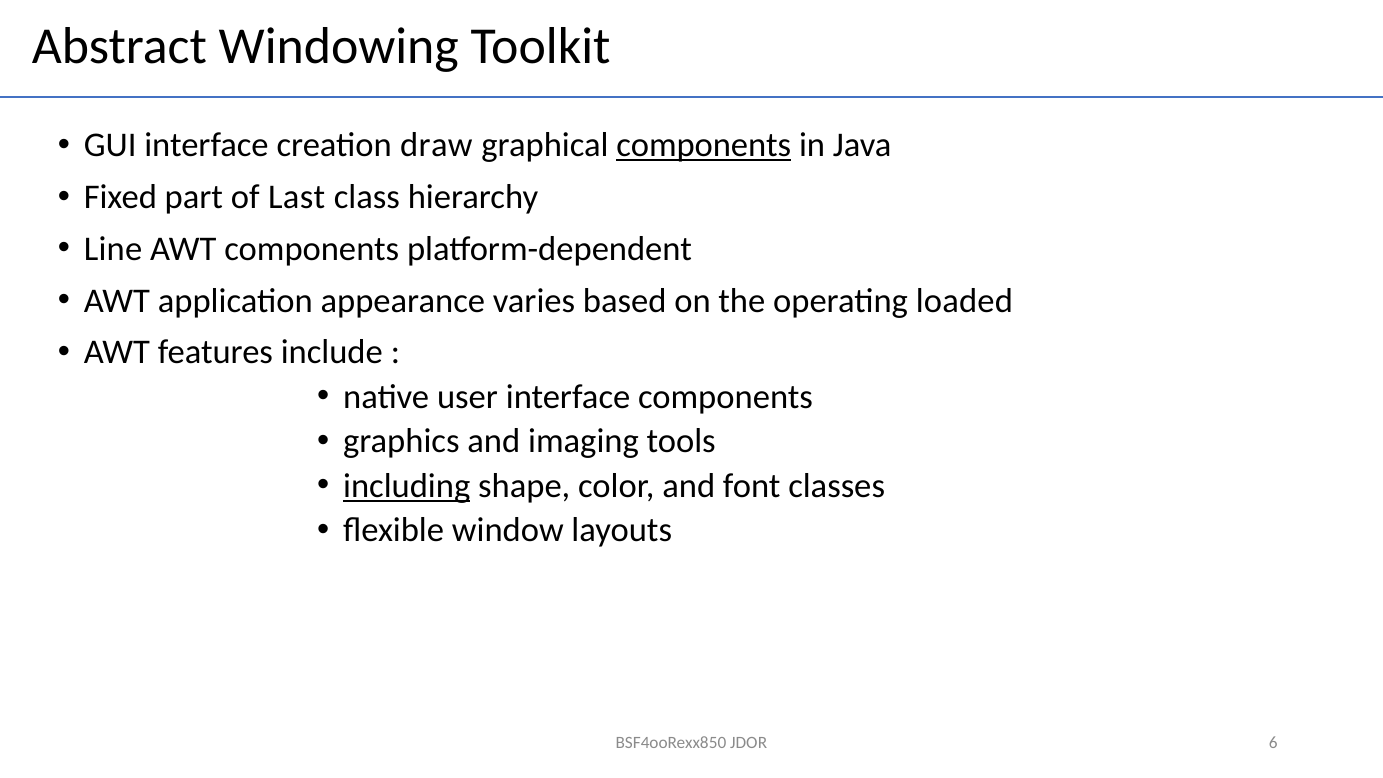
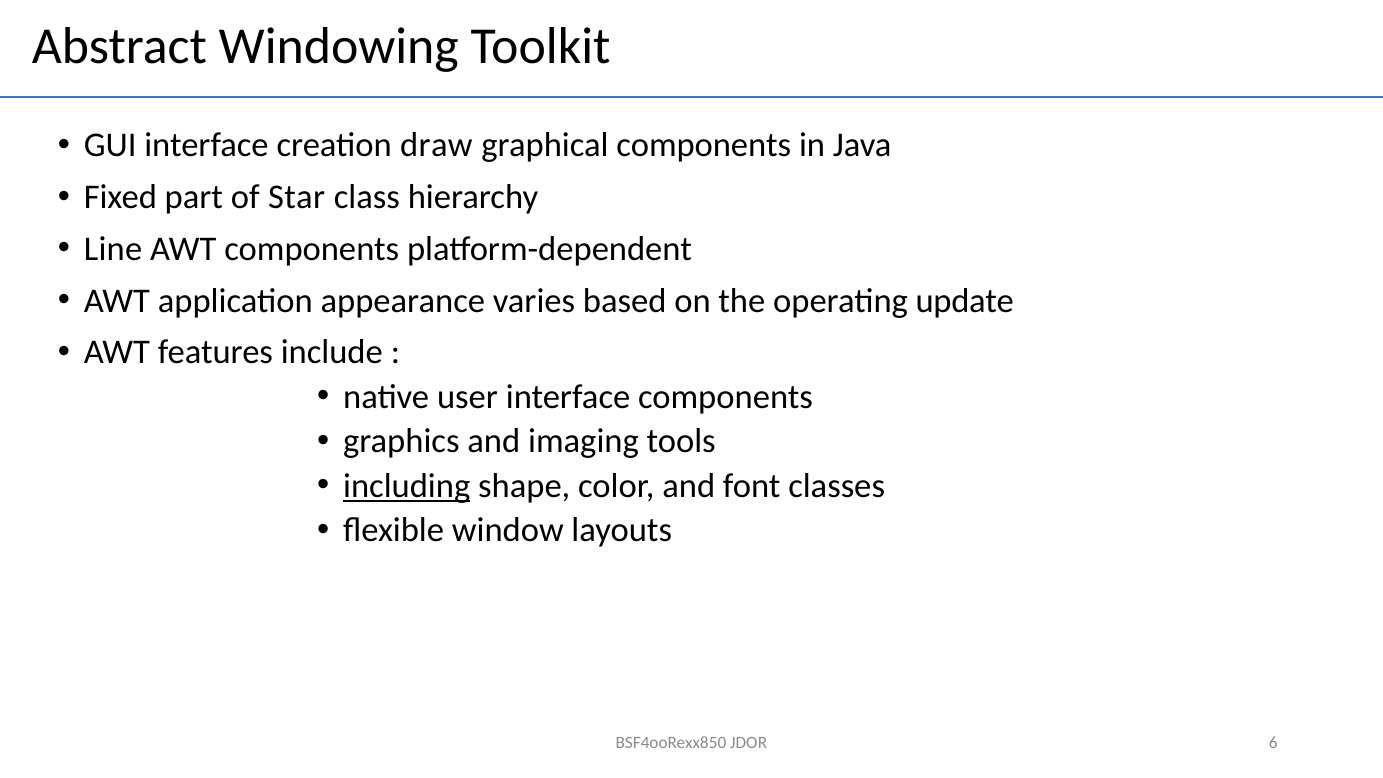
components underline: present -> none (704, 145)
Last: Last -> Star (297, 197)
loaded: loaded -> update (965, 301)
